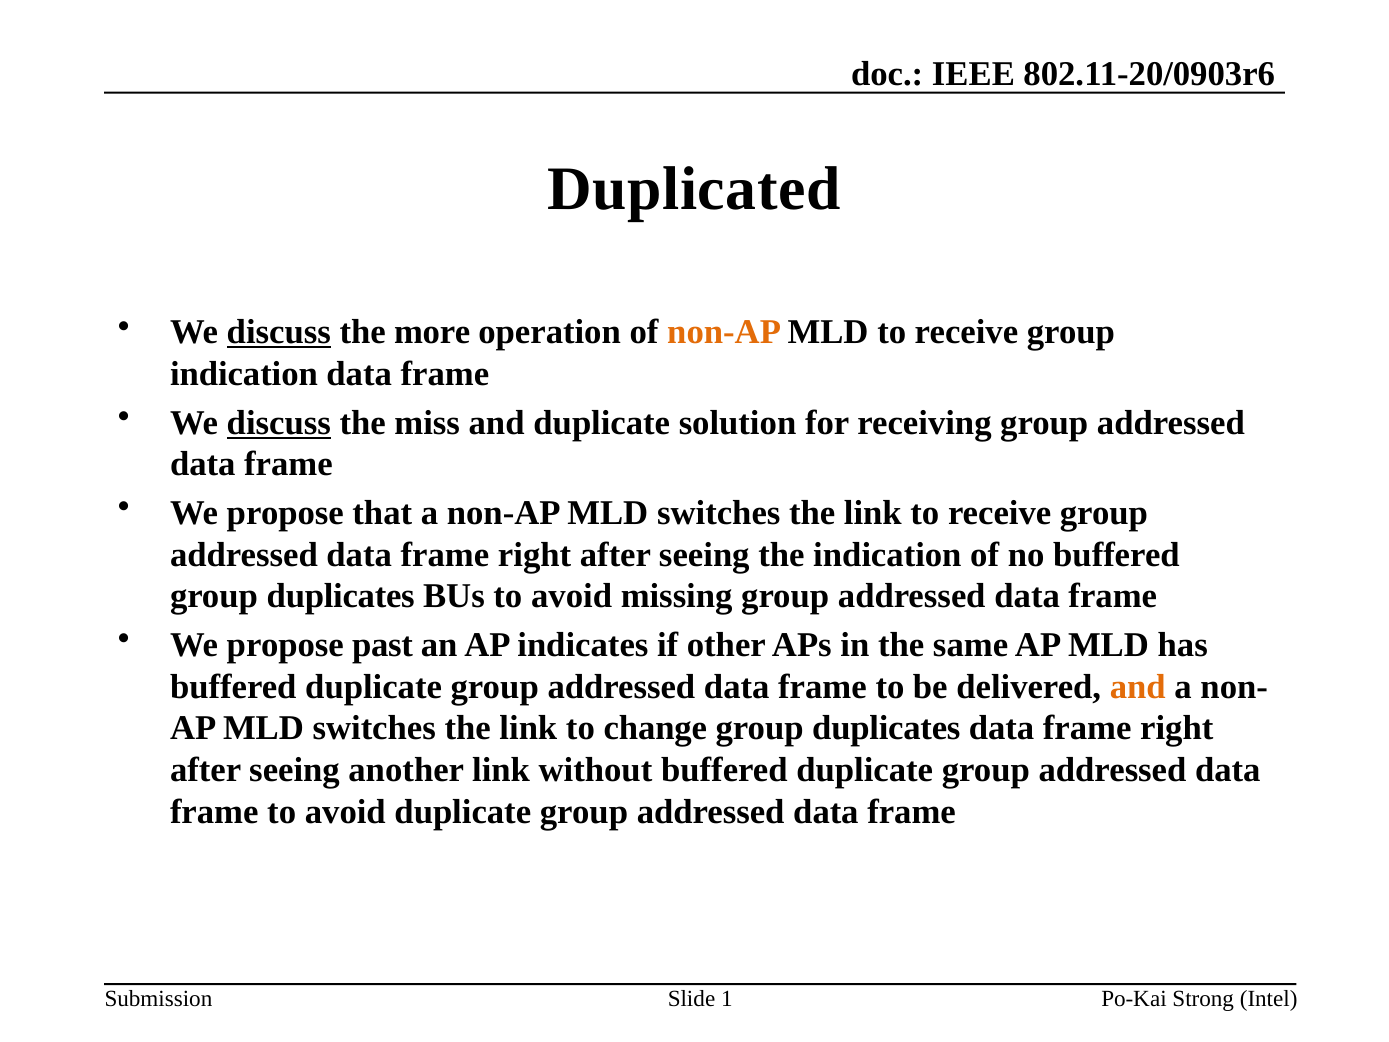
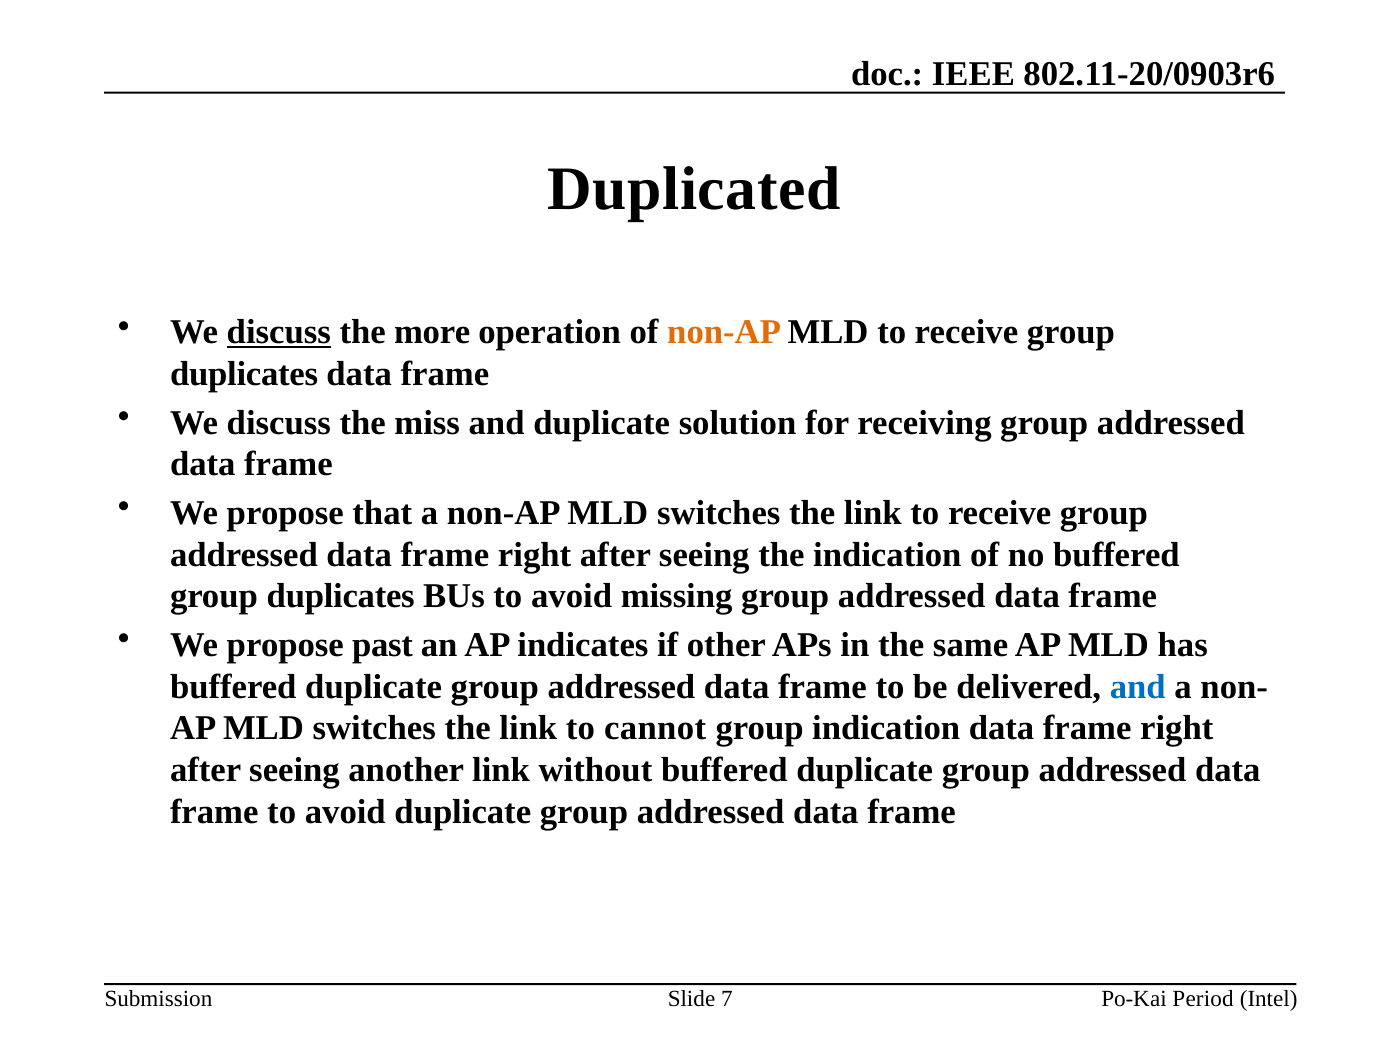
indication: indication -> duplicates (244, 374)
discuss underline: present -> none (279, 423)
and colour: orange -> blue (1138, 687)
change: change -> cannot (655, 728)
duplicates: duplicates -> indication (886, 728)
1: 1 -> 7 (727, 999)
Strong: Strong -> Period (1203, 999)
